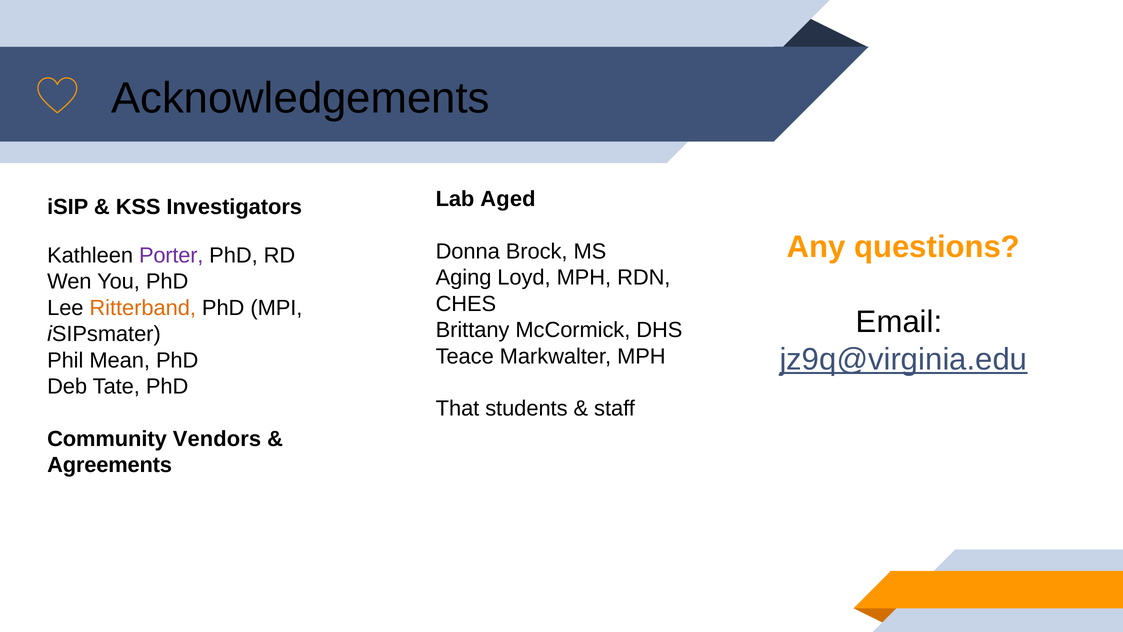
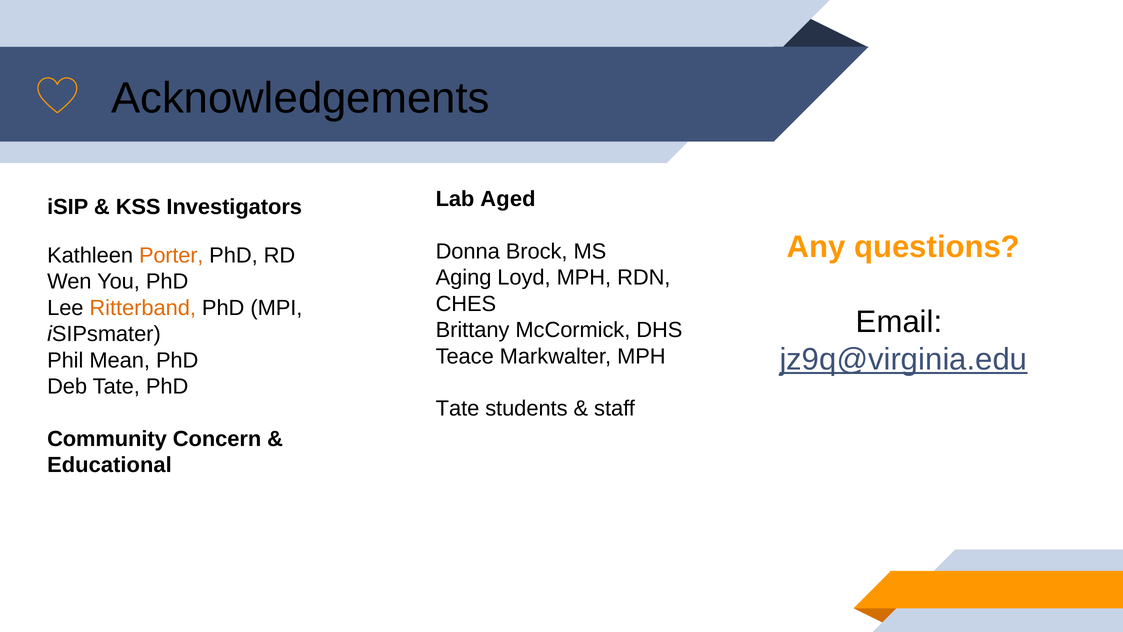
Porter colour: purple -> orange (171, 255)
That: That -> Tate (458, 408)
Vendors: Vendors -> Concern (217, 439)
Agreements: Agreements -> Educational (109, 465)
